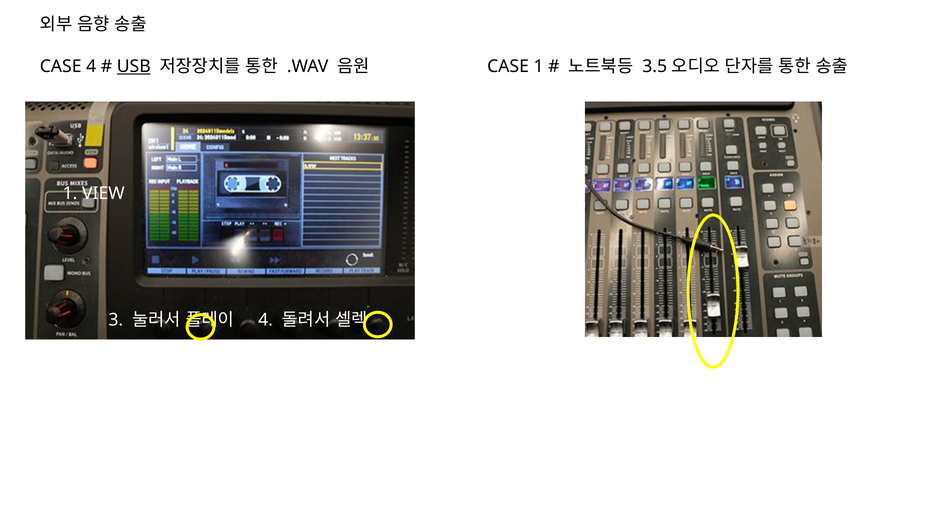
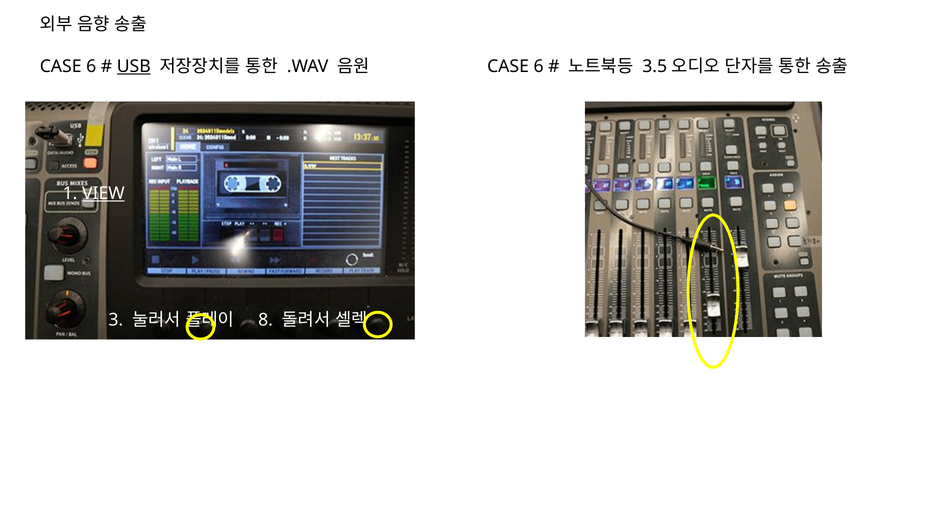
4: 4 -> 6 (91, 67)
1: 1 -> 6 (539, 67)
VIEW underline: none -> present (103, 193)
4: 4 -> 8 (266, 320)
